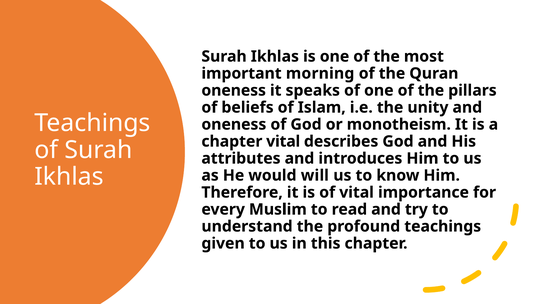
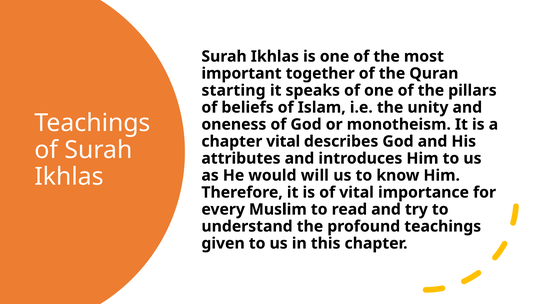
morning: morning -> together (320, 73)
oneness: oneness -> starting (234, 91)
